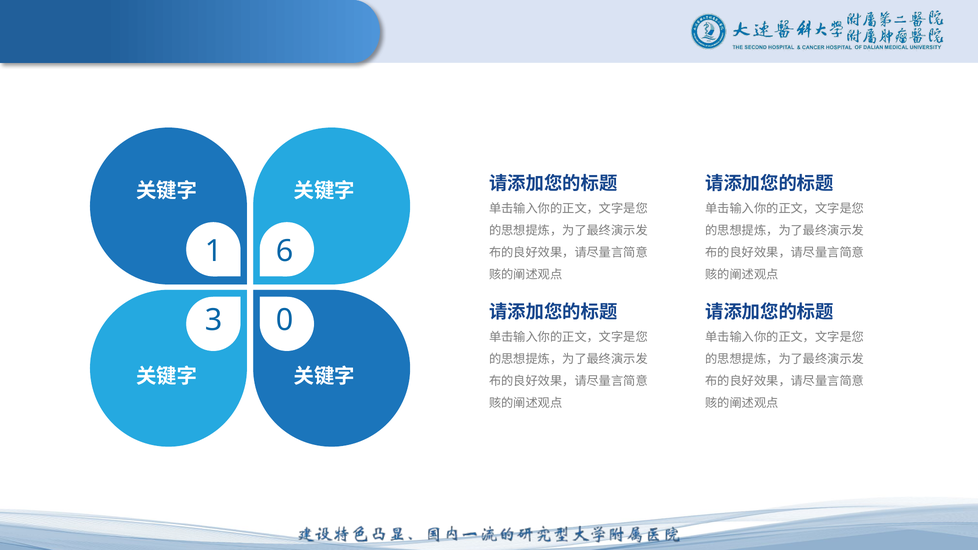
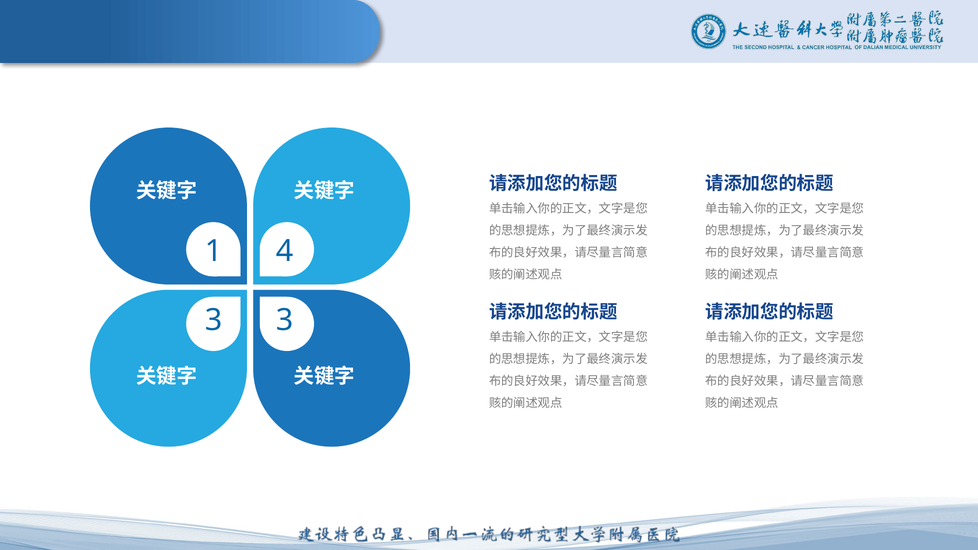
6: 6 -> 4 (285, 251)
3 0: 0 -> 3 (285, 320)
